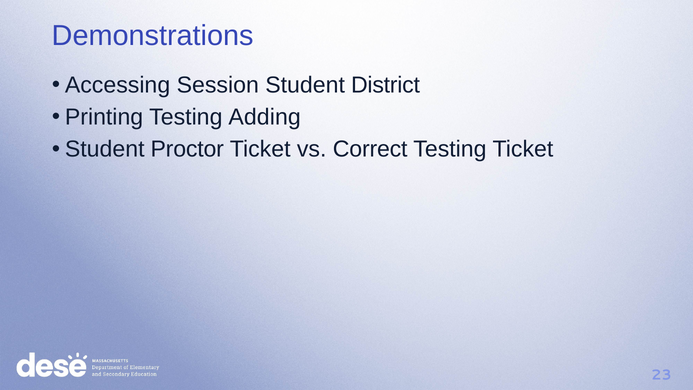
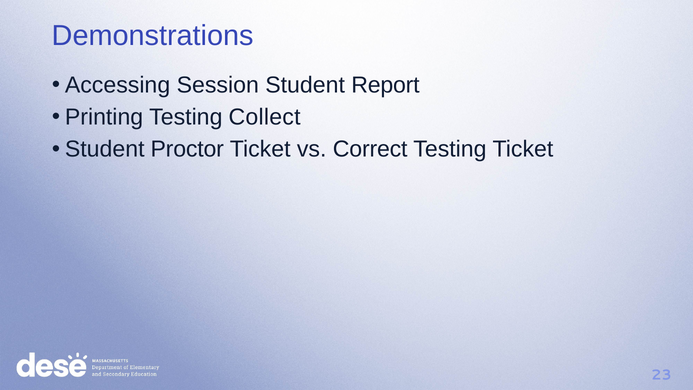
District: District -> Report (385, 85)
Adding: Adding -> Collect (265, 117)
